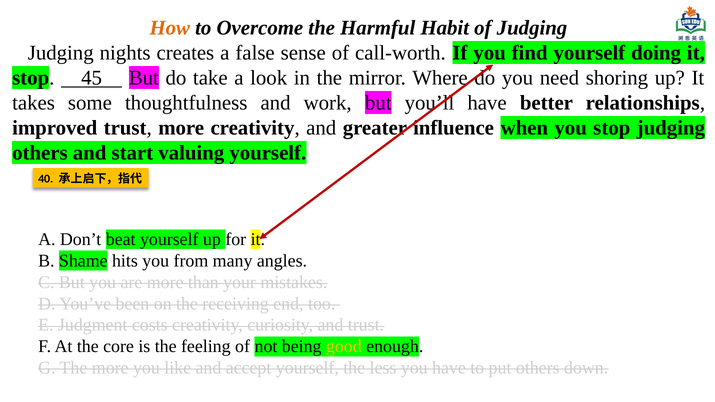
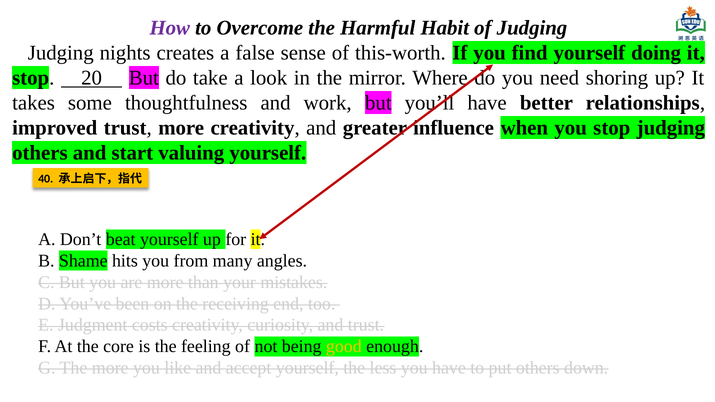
How colour: orange -> purple (170, 28)
call-worth: call-worth -> this-worth (400, 53)
45: 45 -> 20 (92, 78)
